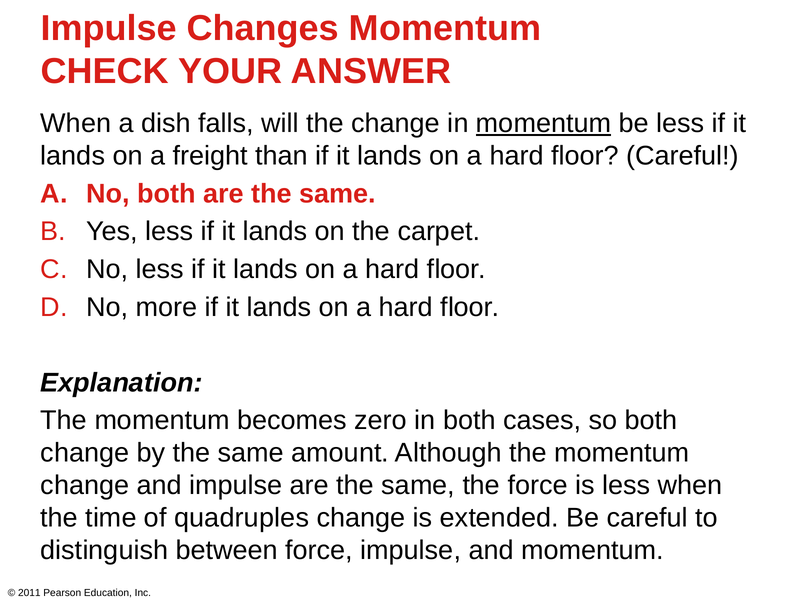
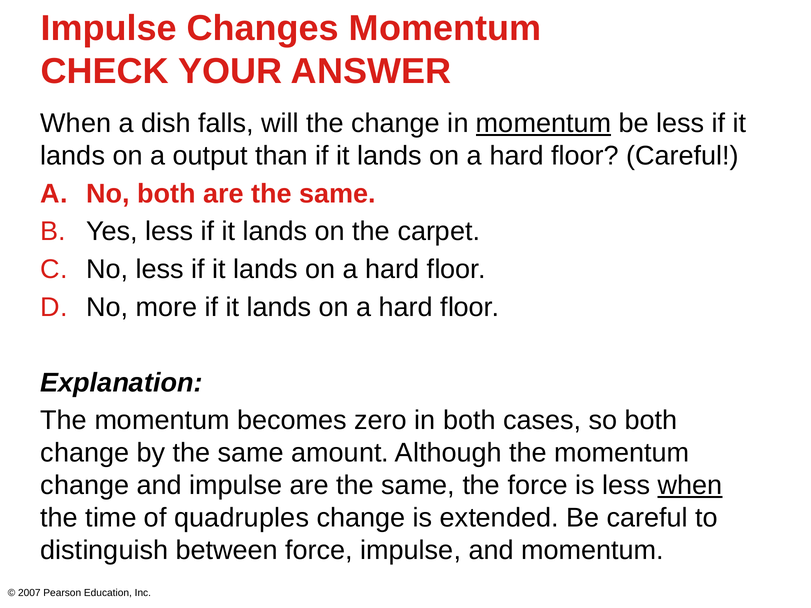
freight: freight -> output (210, 156)
when underline: none -> present (690, 486)
2011: 2011 -> 2007 (29, 593)
